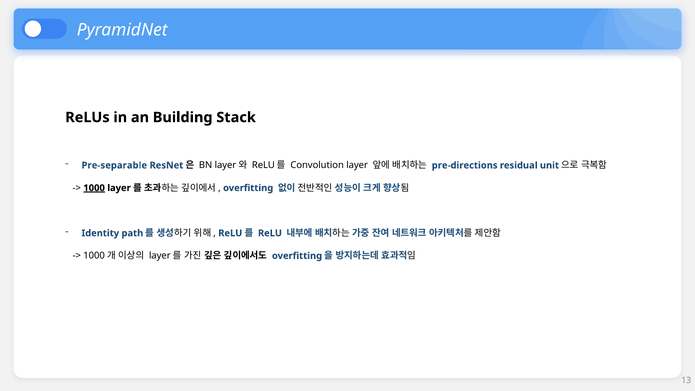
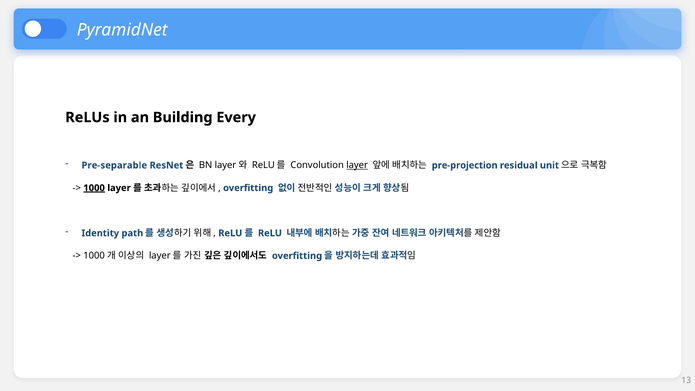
Stack: Stack -> Every (236, 117)
layer underline: none -> present (357, 165)
pre-directions: pre-directions -> pre-projection (465, 165)
